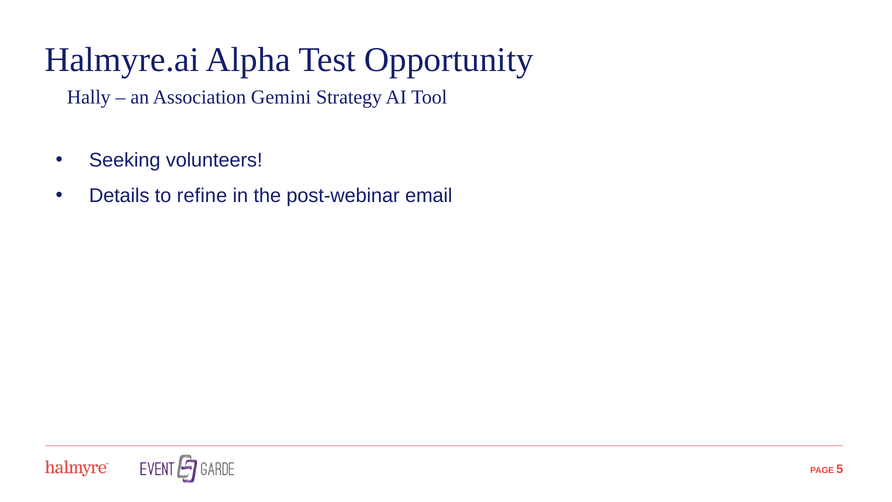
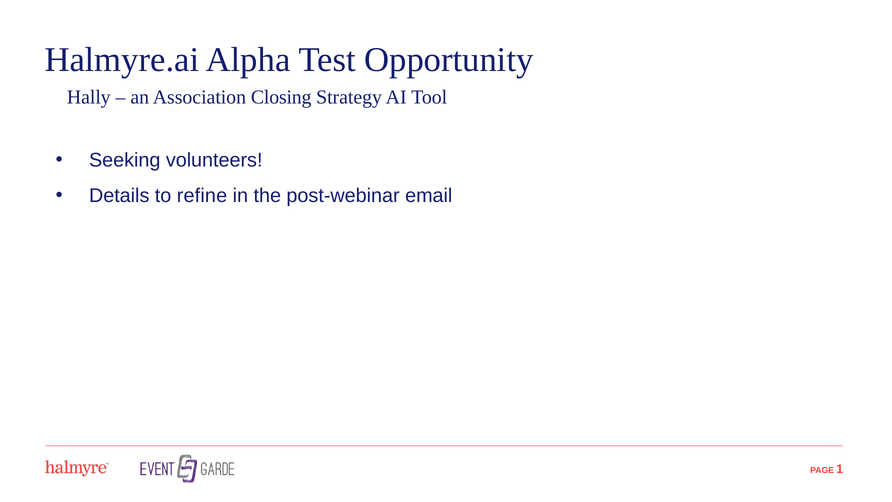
Gemini: Gemini -> Closing (281, 97)
5: 5 -> 1 (840, 469)
